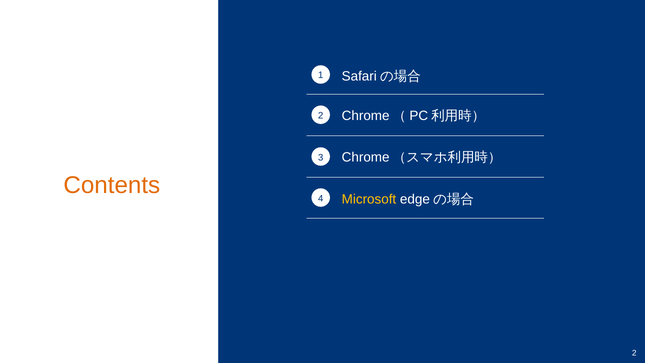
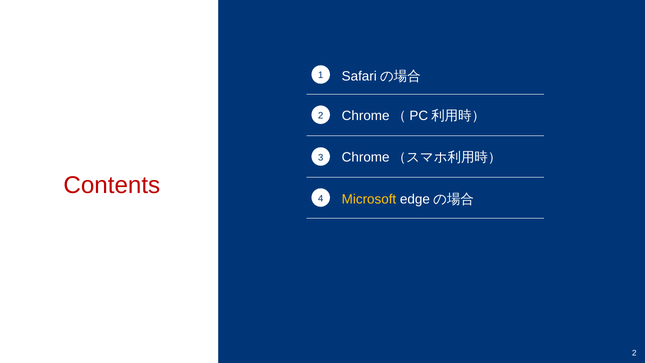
Contents colour: orange -> red (112, 185)
